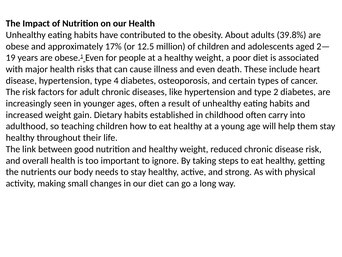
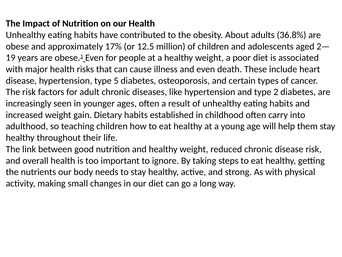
39.8%: 39.8% -> 36.8% (291, 35)
4: 4 -> 5 (116, 80)
